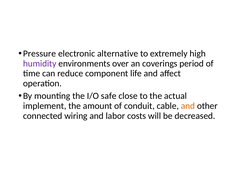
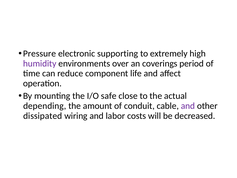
alternative: alternative -> supporting (118, 53)
implement: implement -> depending (45, 106)
and colour: orange -> purple (188, 106)
connected: connected -> dissipated (43, 116)
